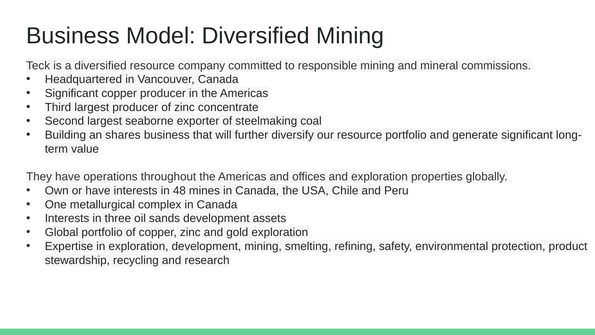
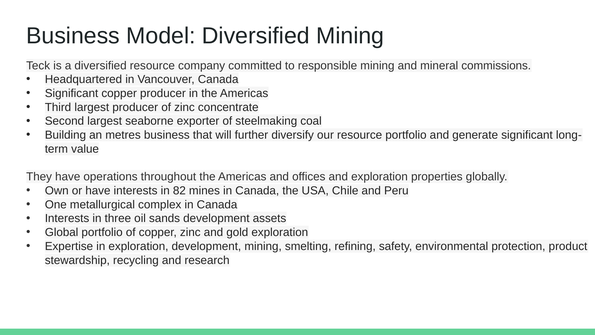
shares: shares -> metres (123, 135)
48: 48 -> 82 (179, 190)
